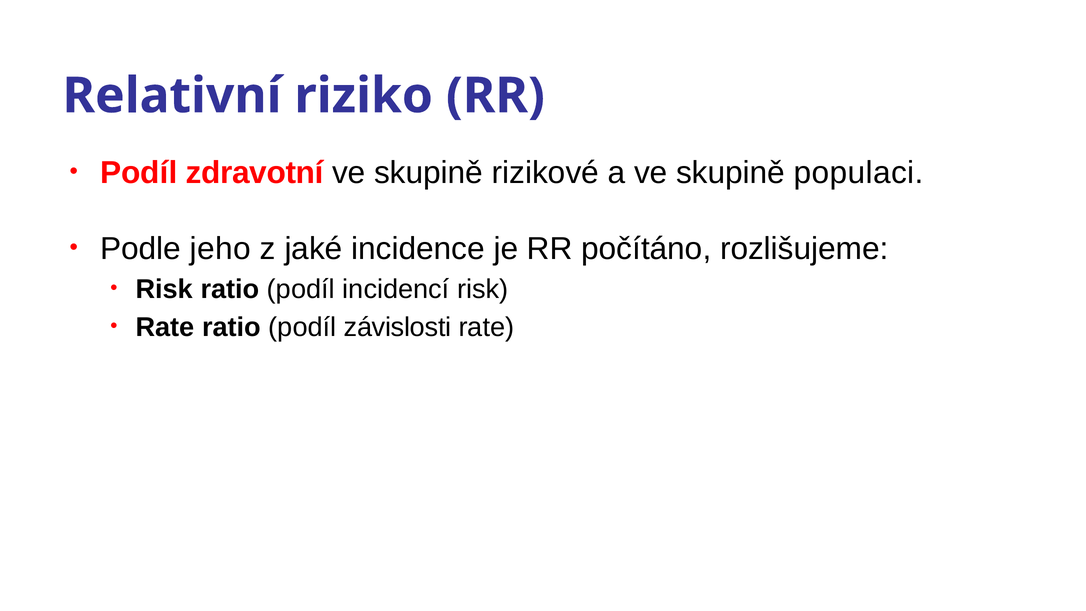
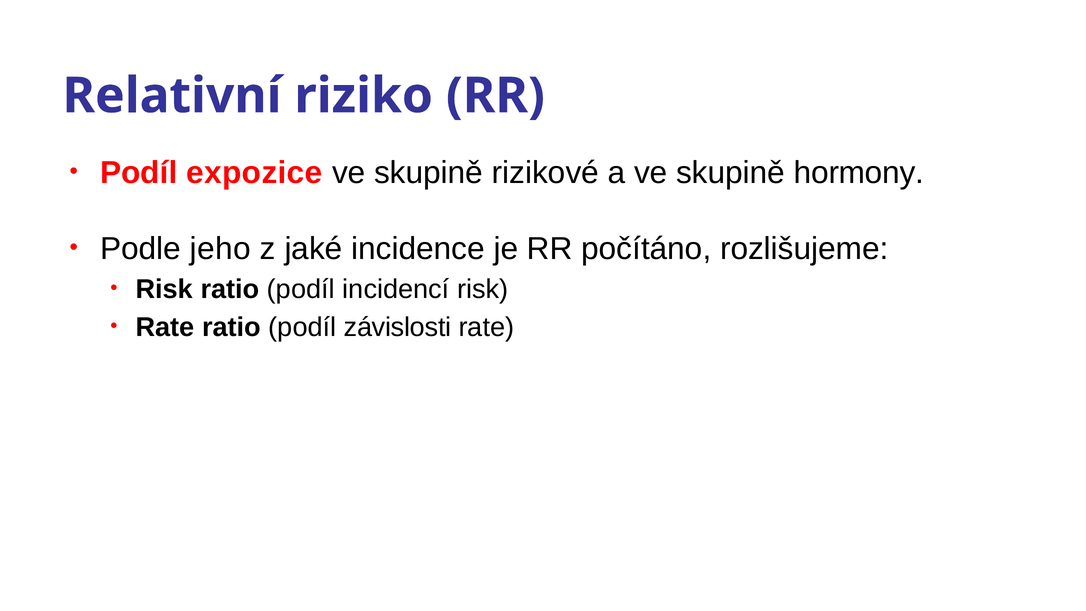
zdravotní: zdravotní -> expozice (254, 173)
populaci: populaci -> hormony (859, 173)
